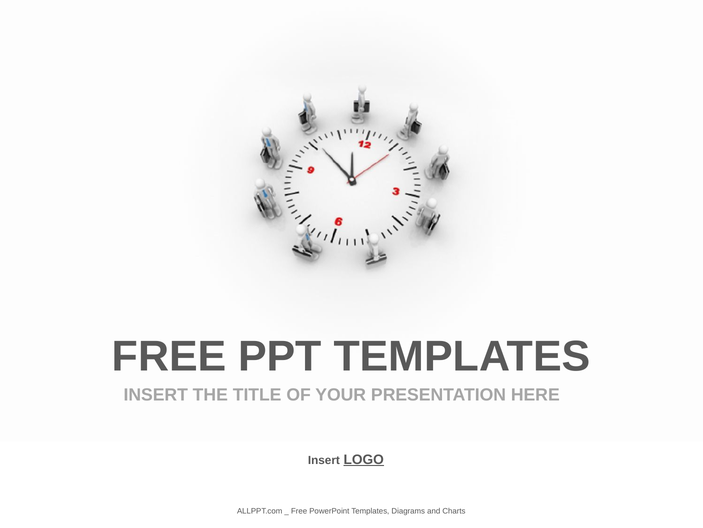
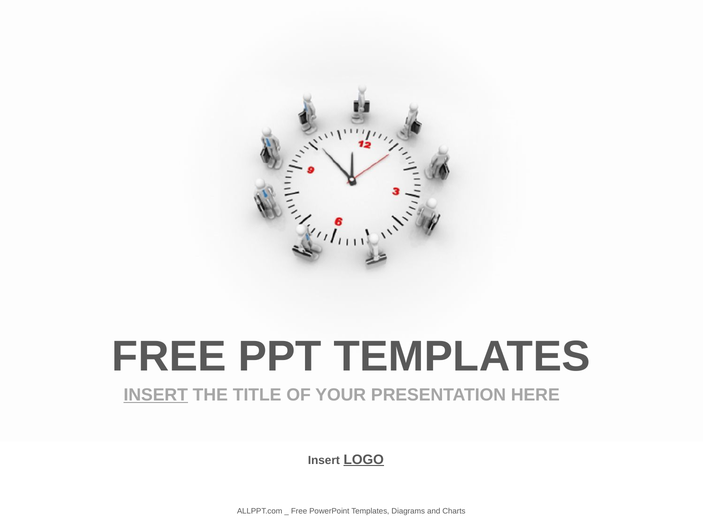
INSERT underline: none -> present (156, 394)
